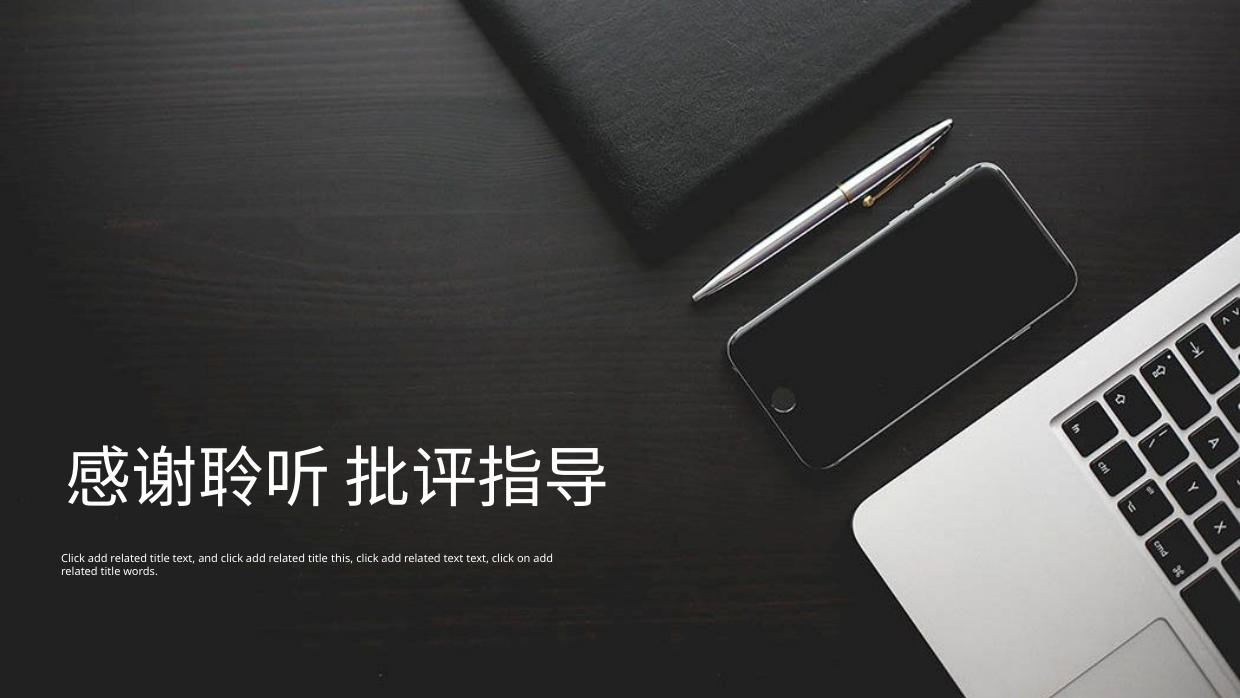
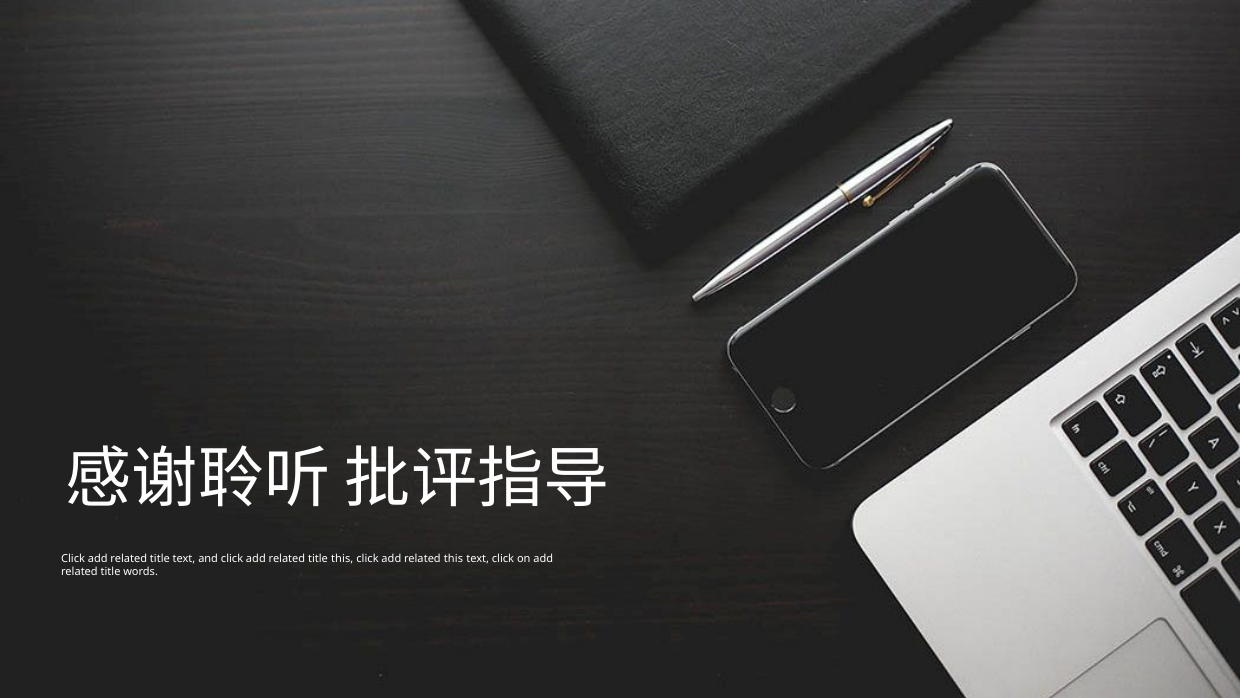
related text: text -> this (453, 558)
